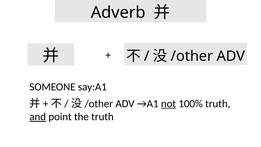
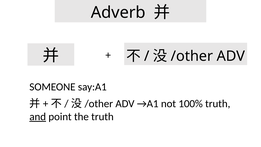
not underline: present -> none (168, 104)
